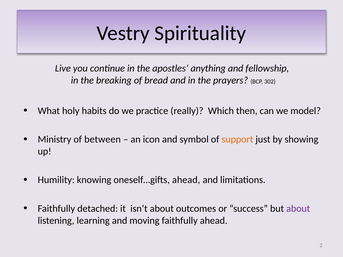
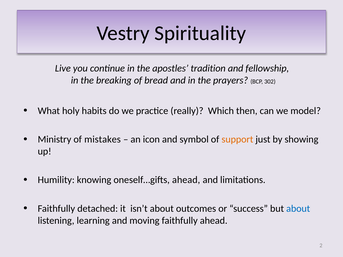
anything: anything -> tradition (208, 68)
between: between -> mistakes (103, 140)
about colour: purple -> blue (298, 209)
